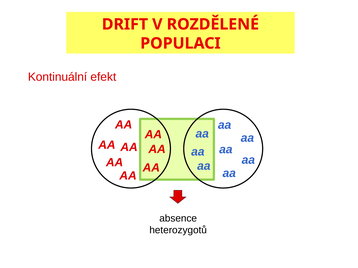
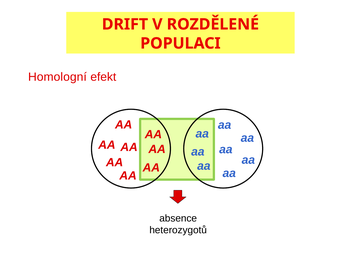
Kontinuální: Kontinuální -> Homologní (57, 77)
